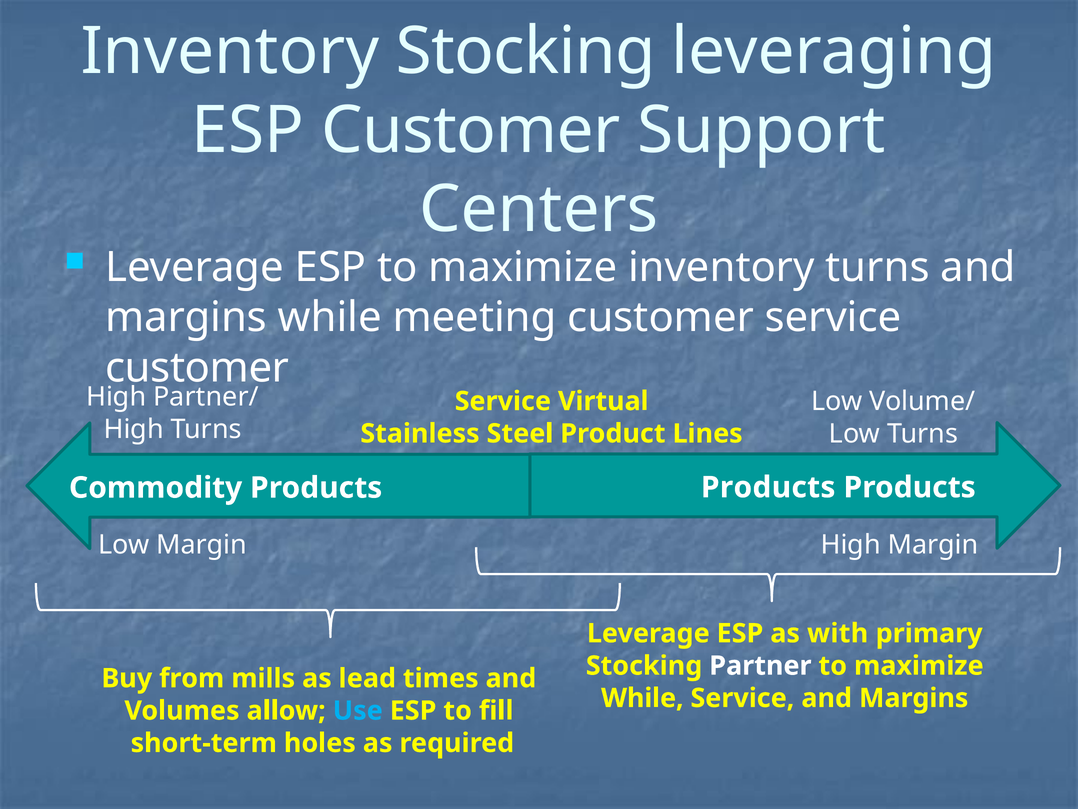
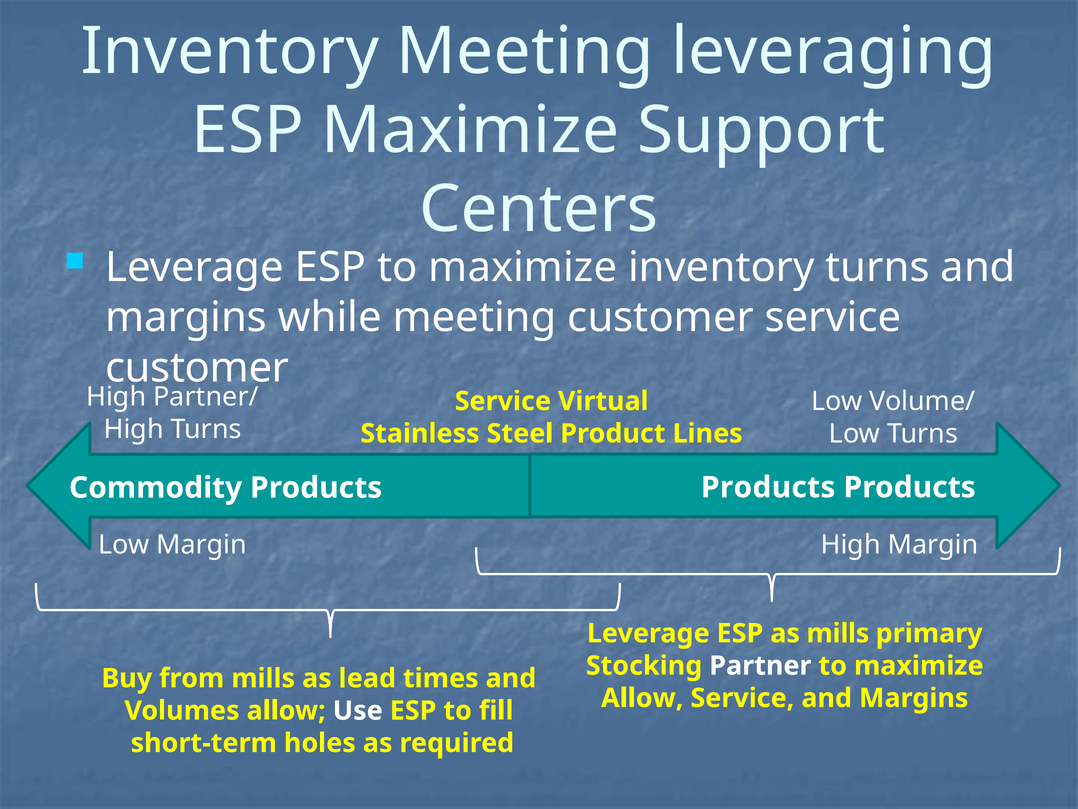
Inventory Stocking: Stocking -> Meeting (525, 51)
ESP Customer: Customer -> Maximize (470, 130)
as with: with -> mills (838, 633)
While: While -> Allow (642, 698)
Use colour: light blue -> white (358, 710)
